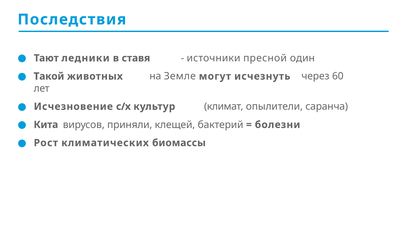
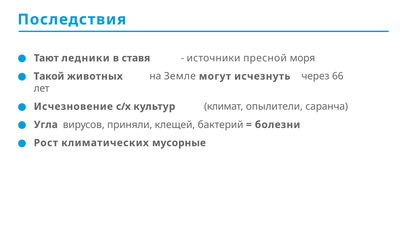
один: один -> моря (302, 58)
60: 60 -> 66 (338, 76)
Кита: Кита -> Угла (46, 125)
биомассы: биомассы -> мусорные (179, 143)
